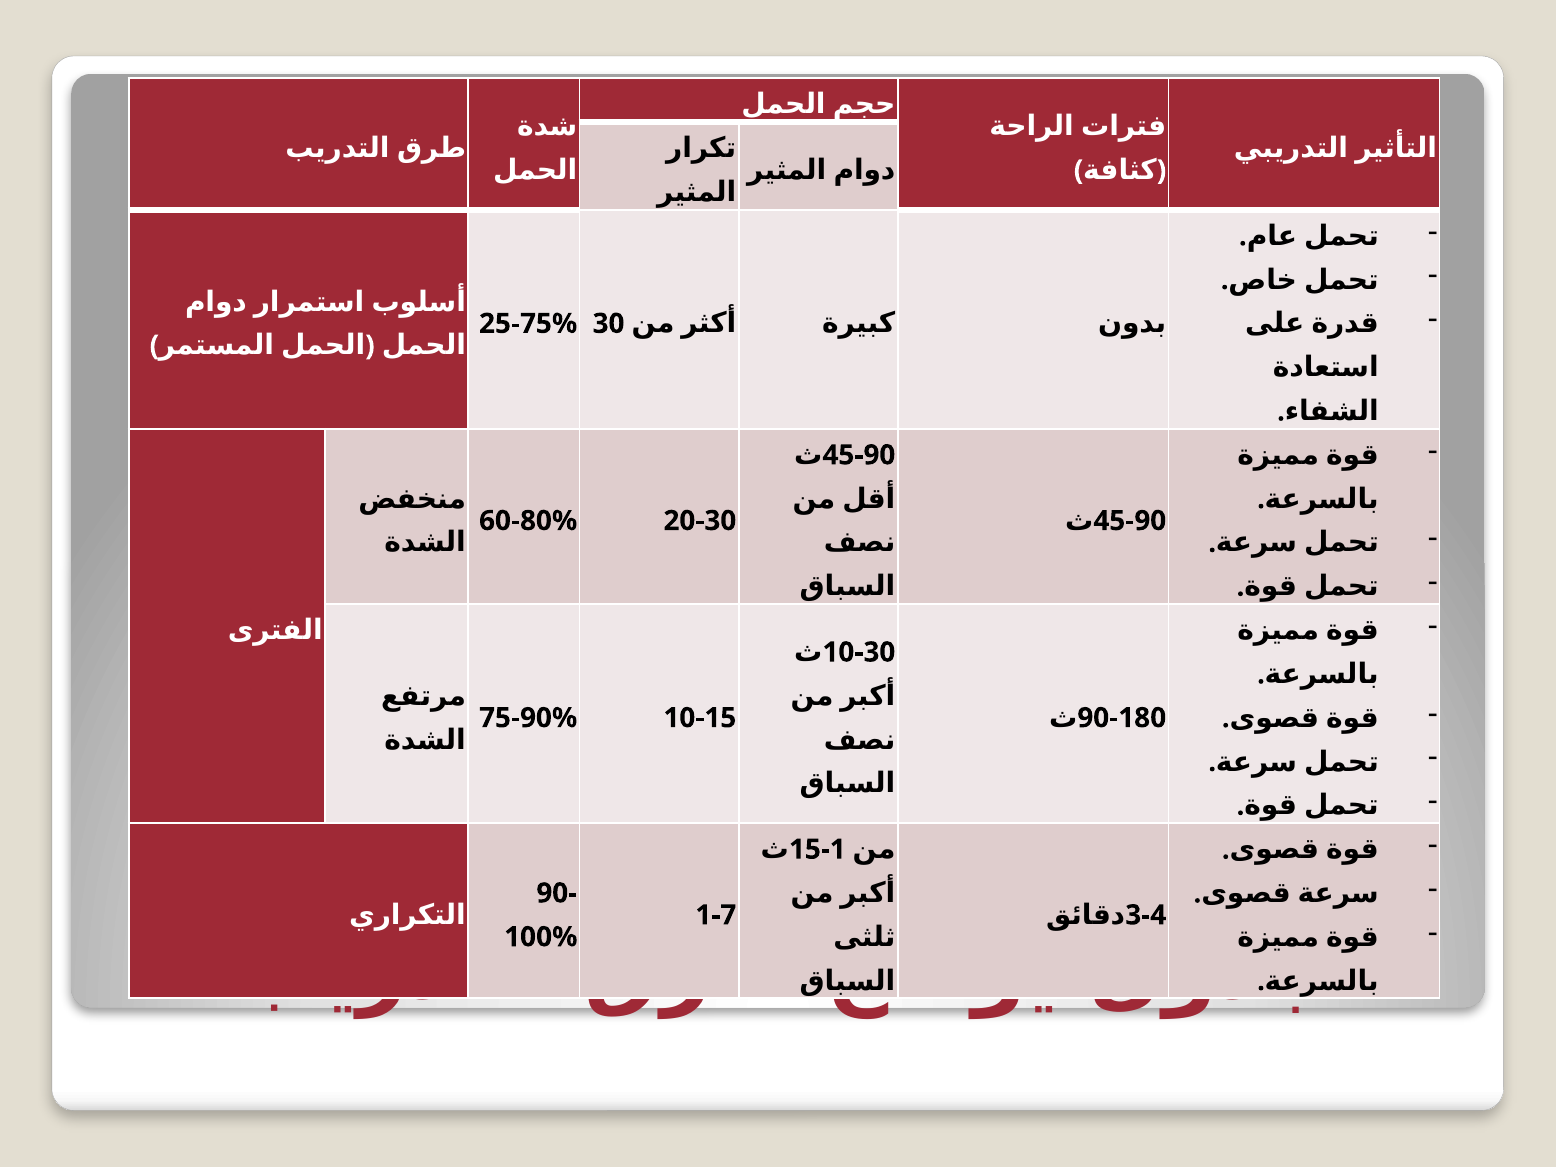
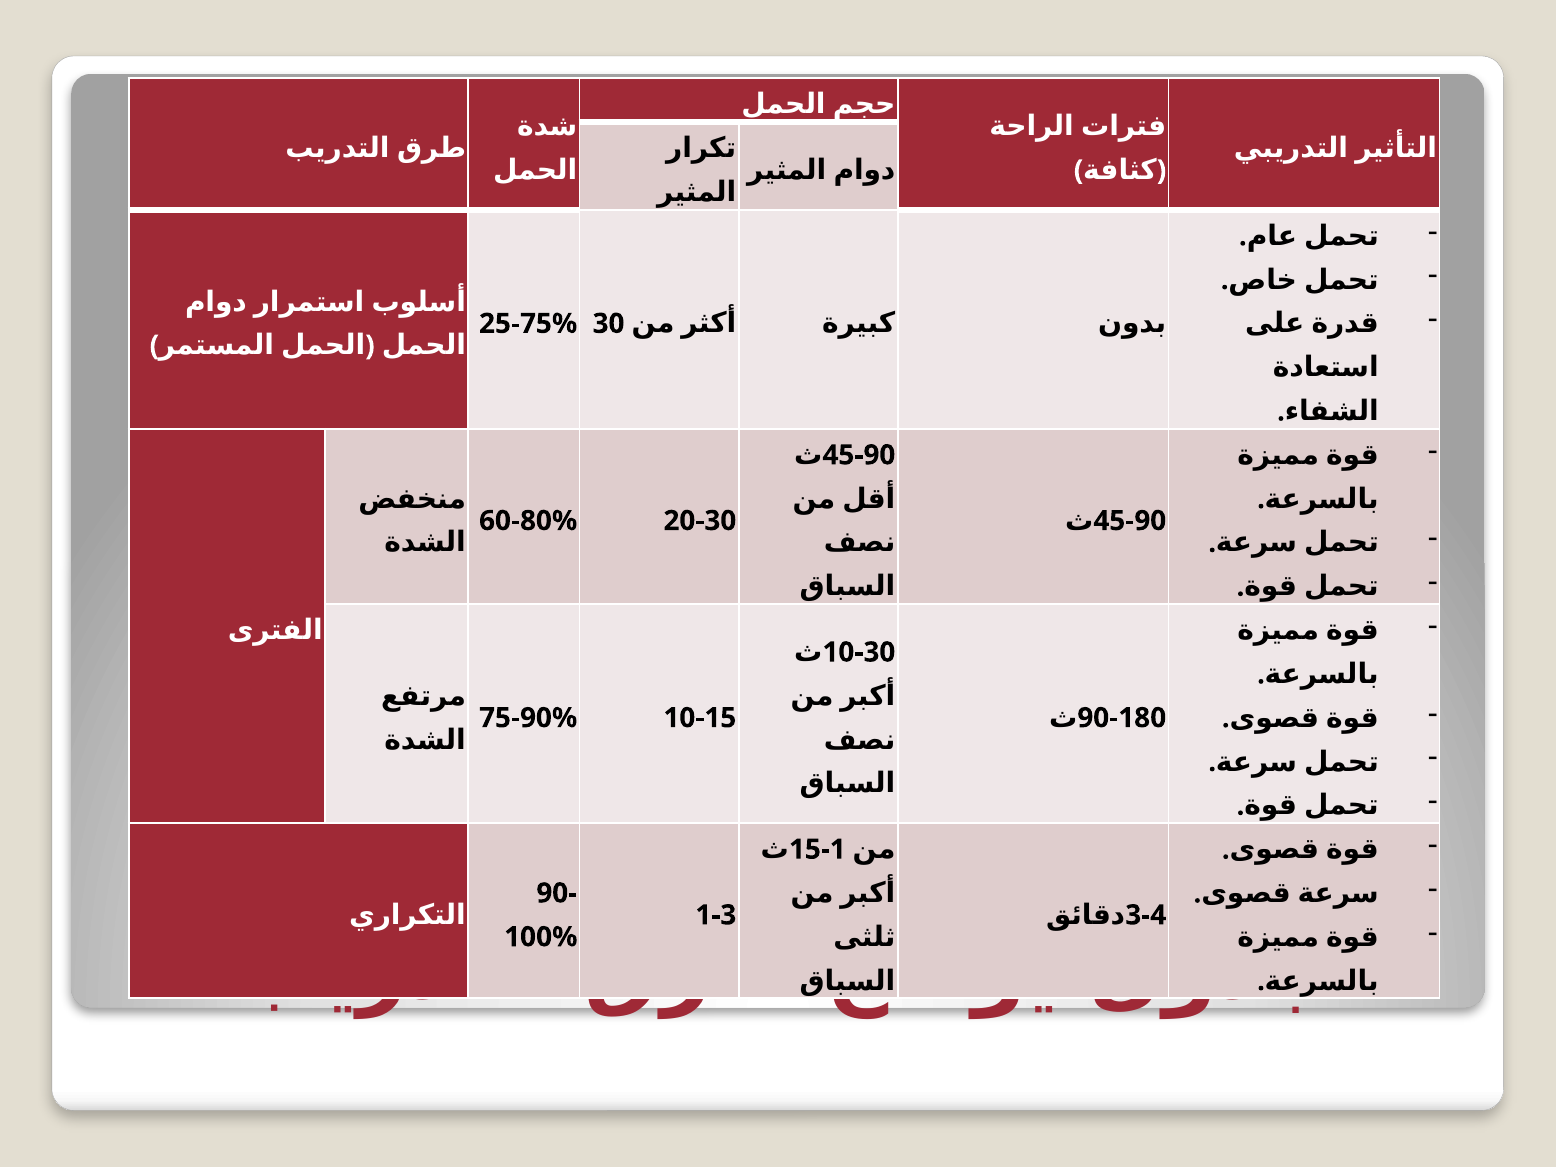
1-7: 1-7 -> 1-3 (716, 915)
